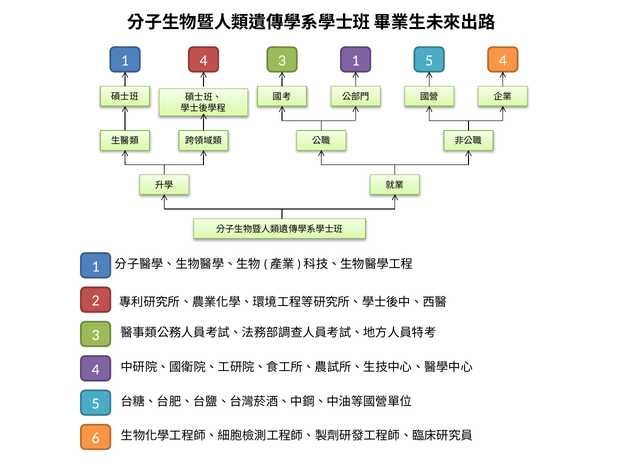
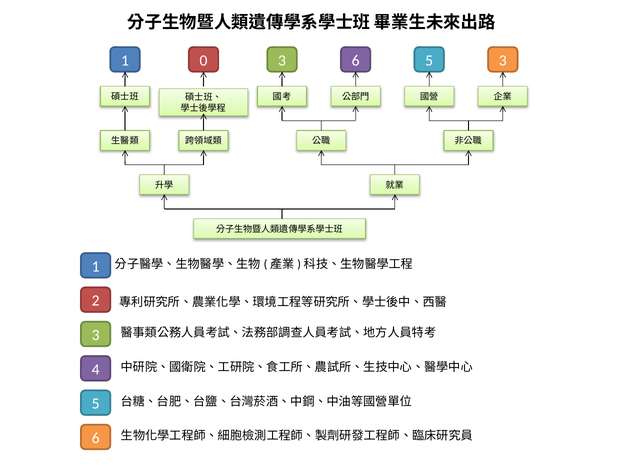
1 4: 4 -> 0 (203, 60)
3 1: 1 -> 6 (356, 60)
5 4: 4 -> 3 (503, 60)
